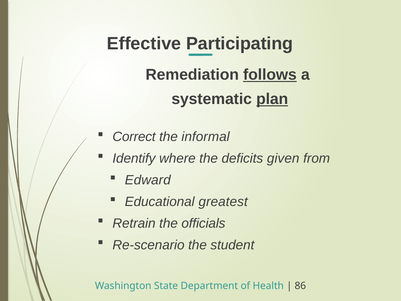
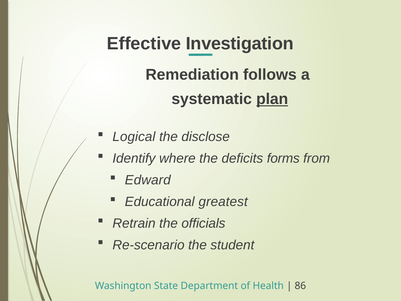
Participating: Participating -> Investigation (240, 44)
follows underline: present -> none (270, 75)
Correct: Correct -> Logical (134, 137)
informal: informal -> disclose (206, 137)
given: given -> forms (283, 158)
